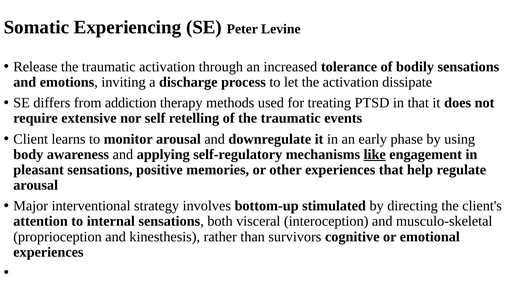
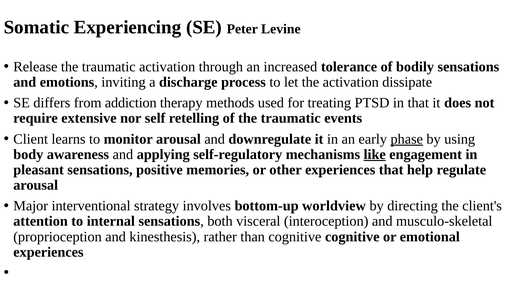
phase underline: none -> present (407, 139)
stimulated: stimulated -> worldview (334, 206)
than survivors: survivors -> cognitive (295, 236)
